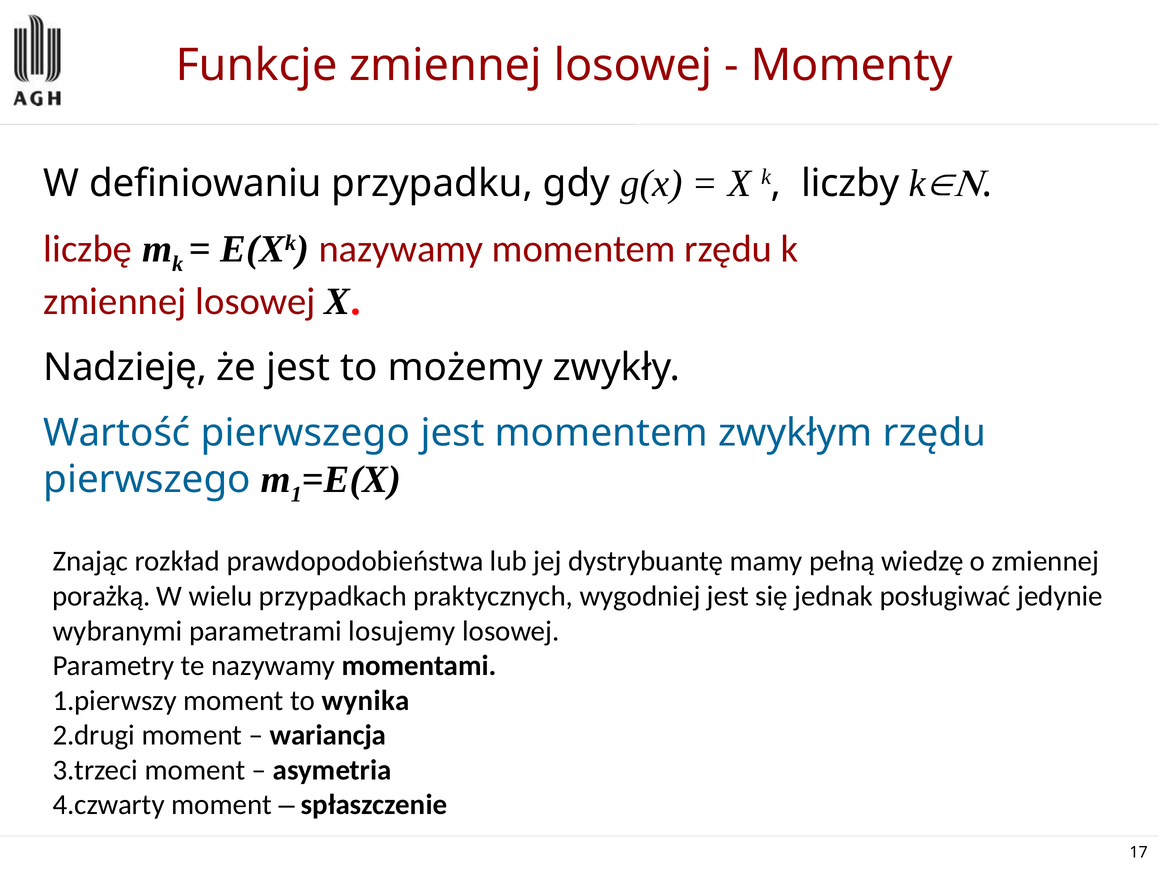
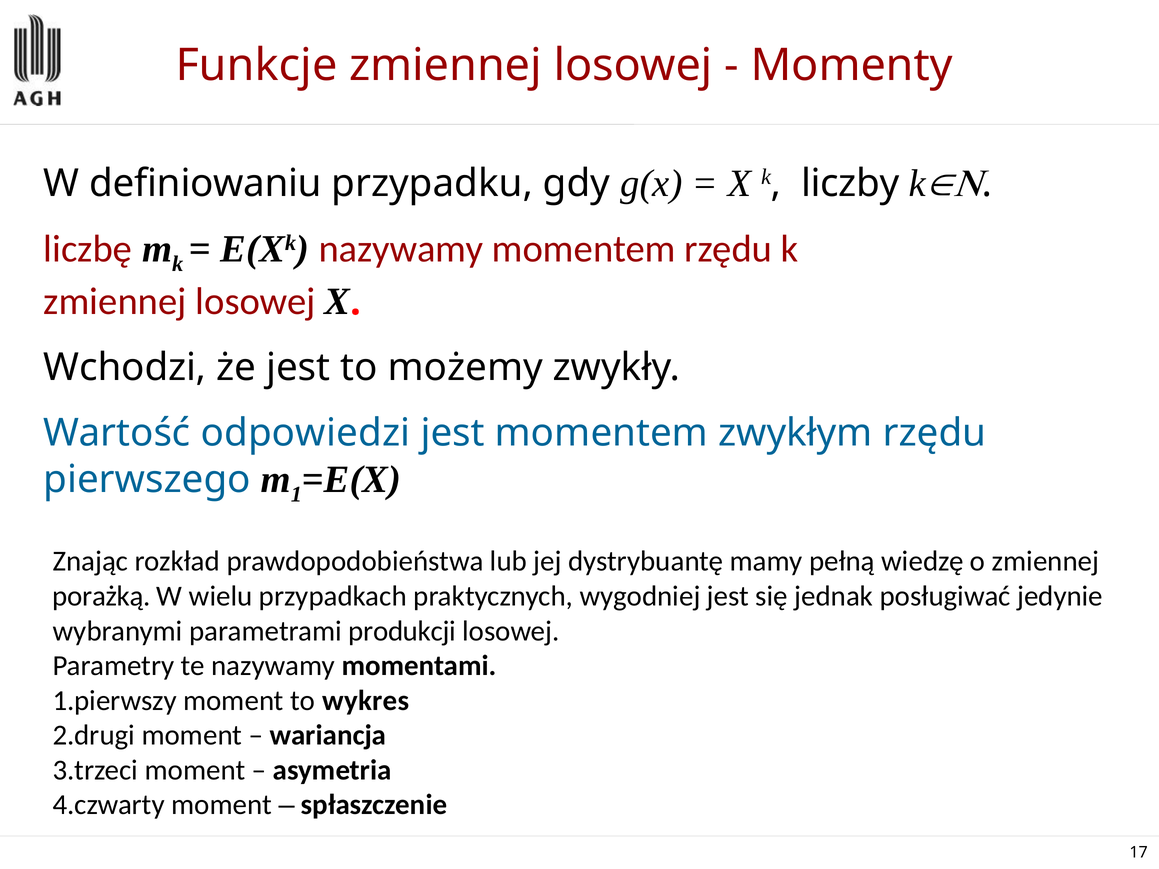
Nadzieję: Nadzieję -> Wchodzi (125, 367)
Wartość pierwszego: pierwszego -> odpowiedzi (305, 433)
losujemy: losujemy -> produkcji (402, 631)
wynika: wynika -> wykres (366, 701)
